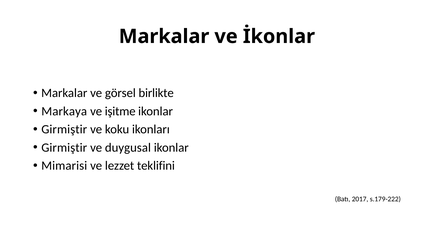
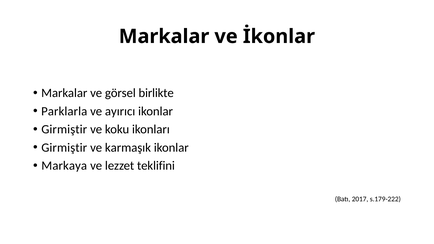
Markaya: Markaya -> Parklarla (64, 111)
işitme: işitme -> ayırıcı (120, 111)
duygusal: duygusal -> karmaşık (128, 148)
Mimarisi: Mimarisi -> Markaya (64, 166)
